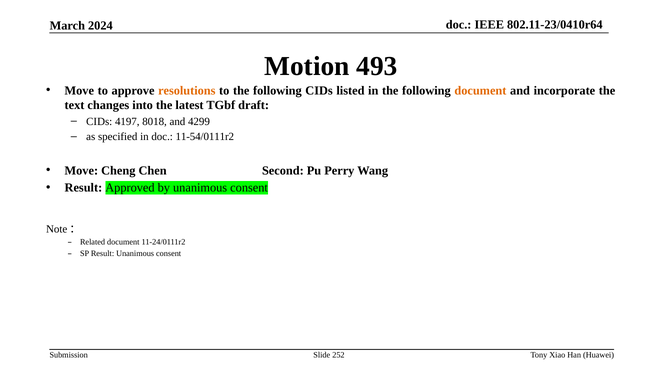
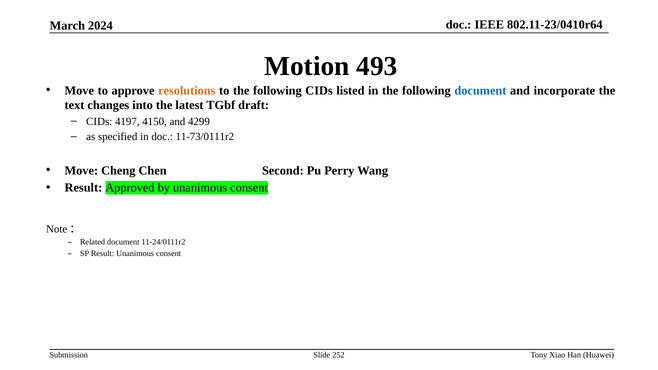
document colour: orange -> blue (480, 91)
8018: 8018 -> 4150 (155, 121)
11-54/0111r2: 11-54/0111r2 -> 11-73/0111r2 (205, 137)
